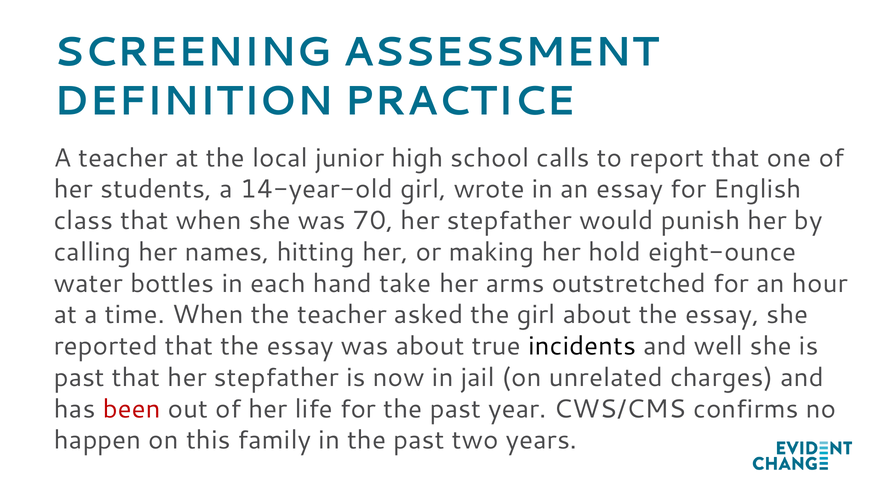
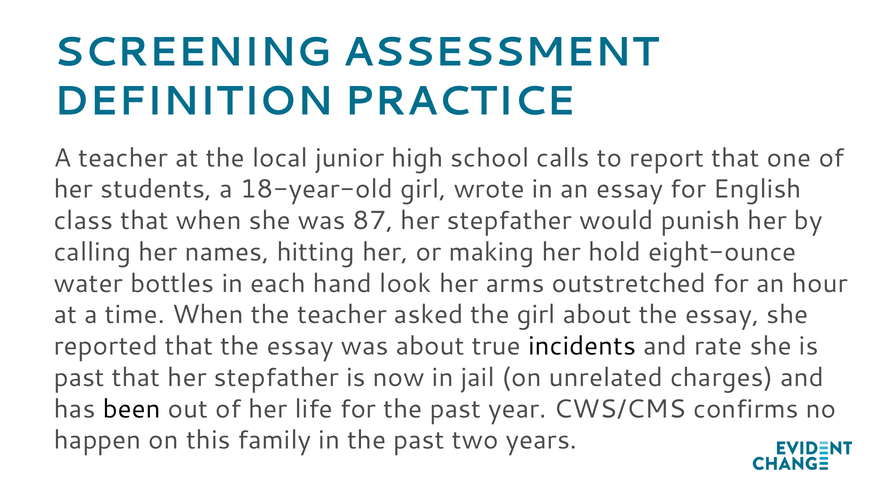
14-year-old: 14-year-old -> 18-year-old (317, 189)
70: 70 -> 87 (373, 221)
take: take -> look (405, 283)
well: well -> rate (718, 346)
been colour: red -> black (132, 409)
